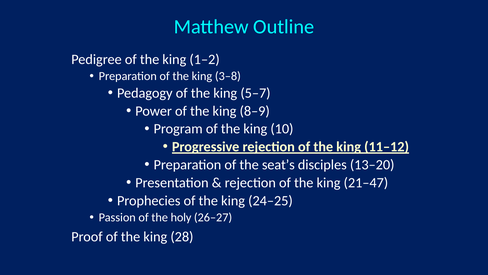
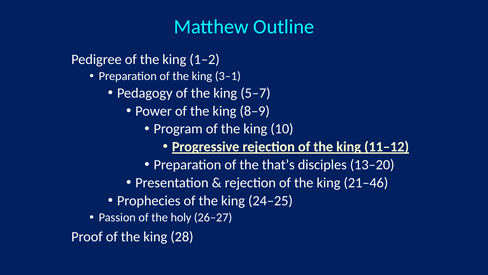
3–8: 3–8 -> 3–1 (228, 76)
seat’s: seat’s -> that’s (278, 164)
21–47: 21–47 -> 21–46 (366, 182)
